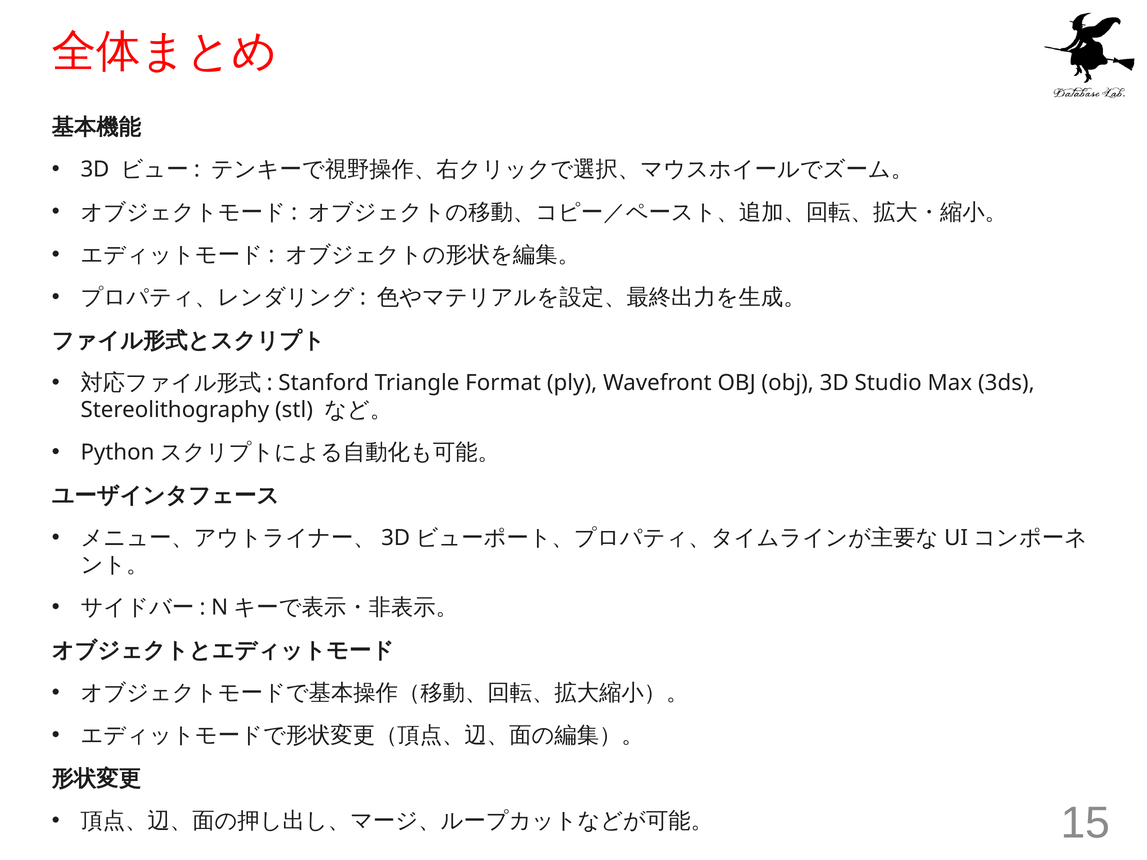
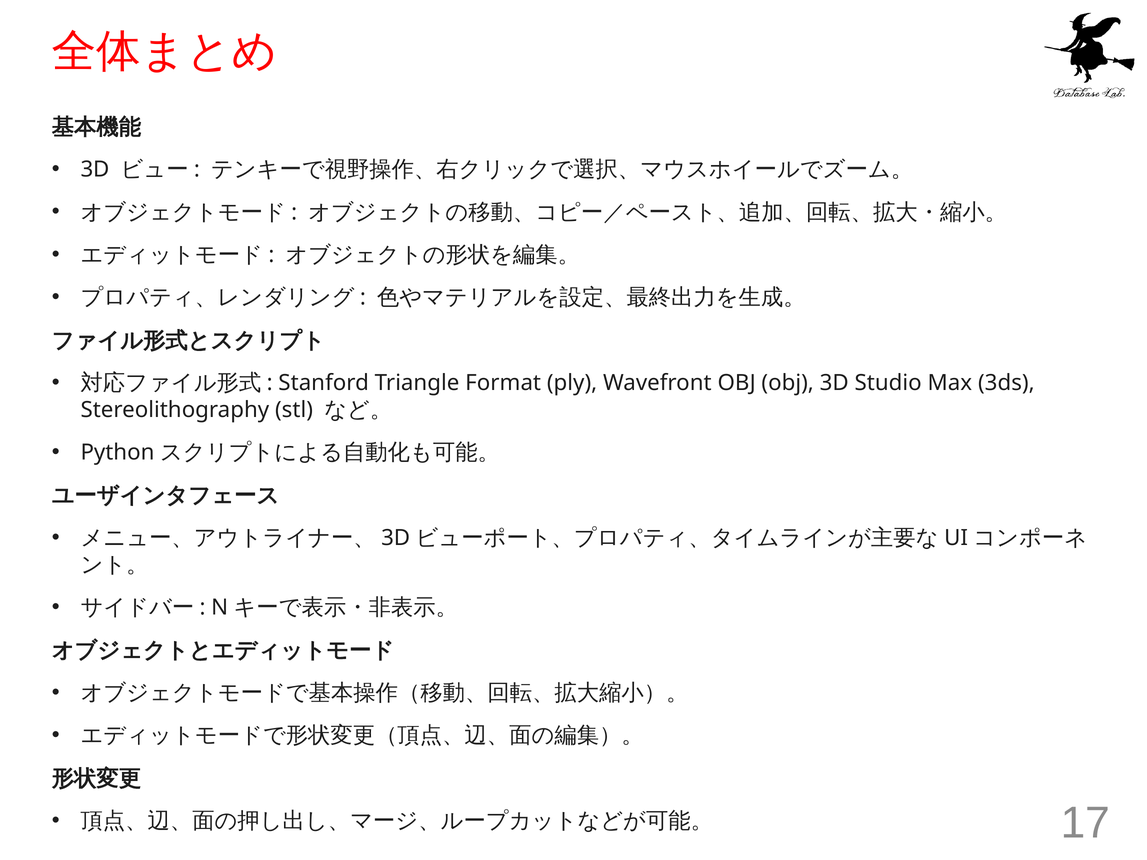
15: 15 -> 17 (1086, 823)
